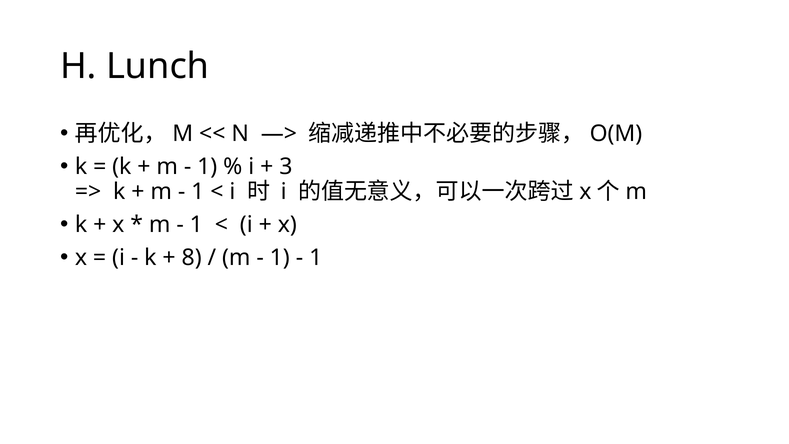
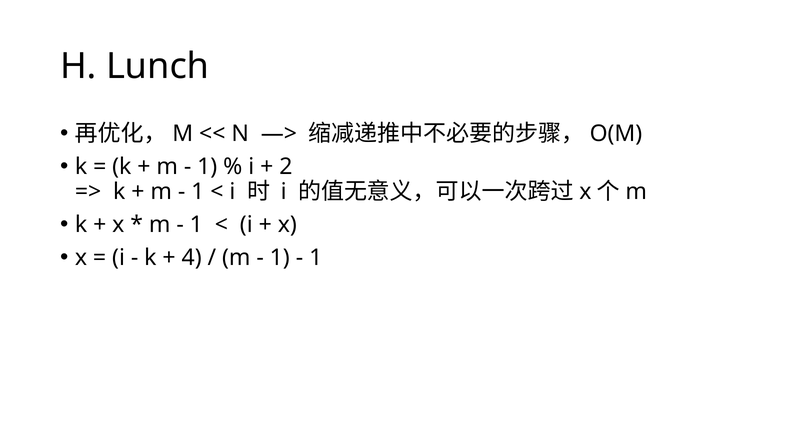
3: 3 -> 2 (286, 166)
8: 8 -> 4 (192, 258)
